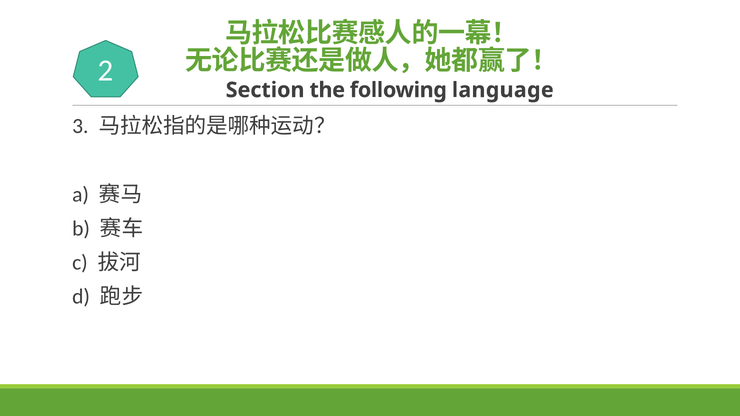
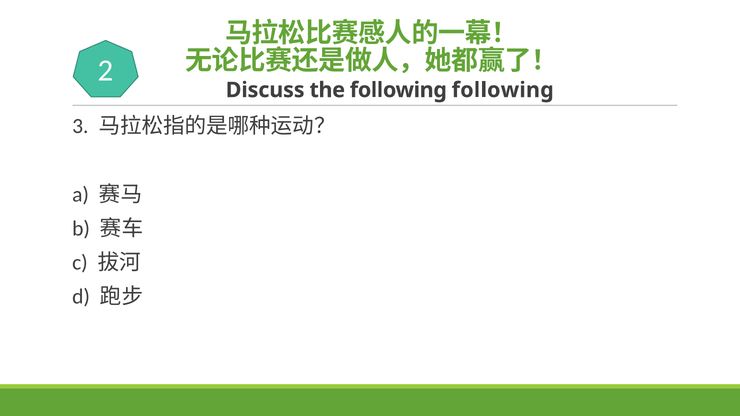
Section: Section -> Discuss (265, 90)
following language: language -> following (503, 90)
